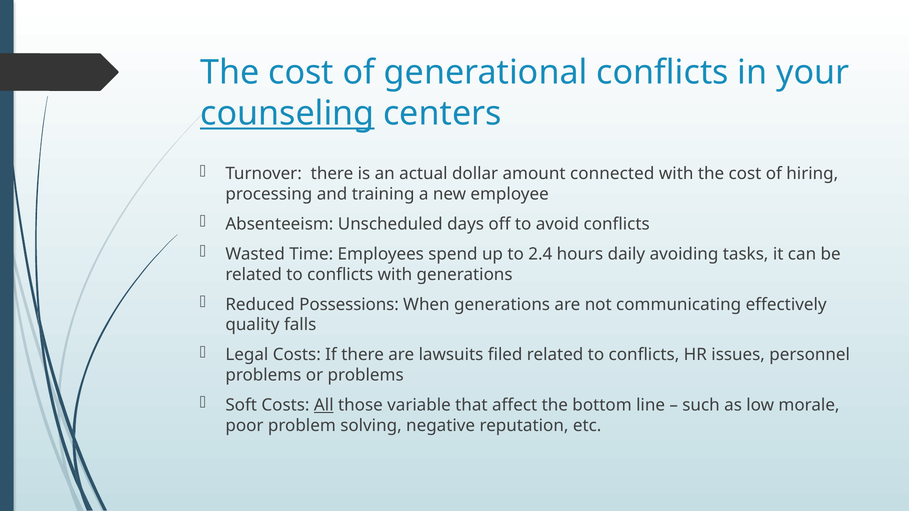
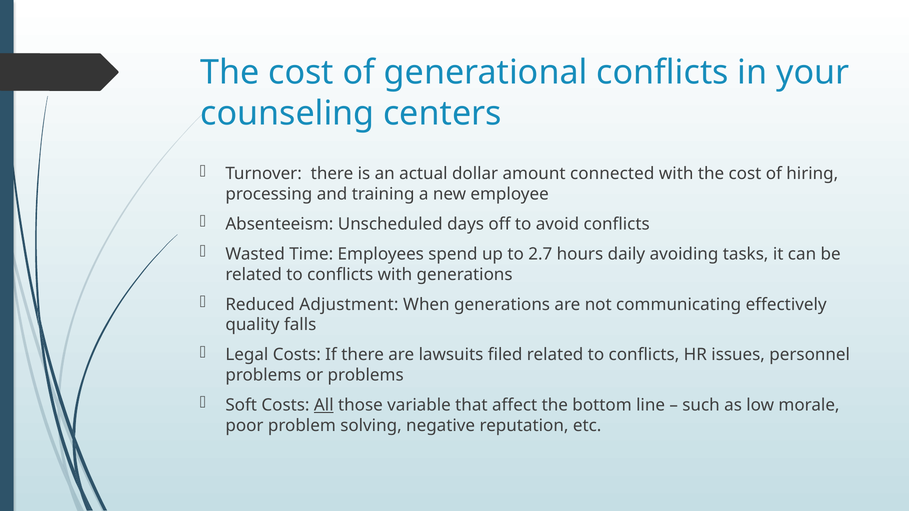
counseling underline: present -> none (287, 114)
2.4: 2.4 -> 2.7 (540, 254)
Possessions: Possessions -> Adjustment (349, 305)
